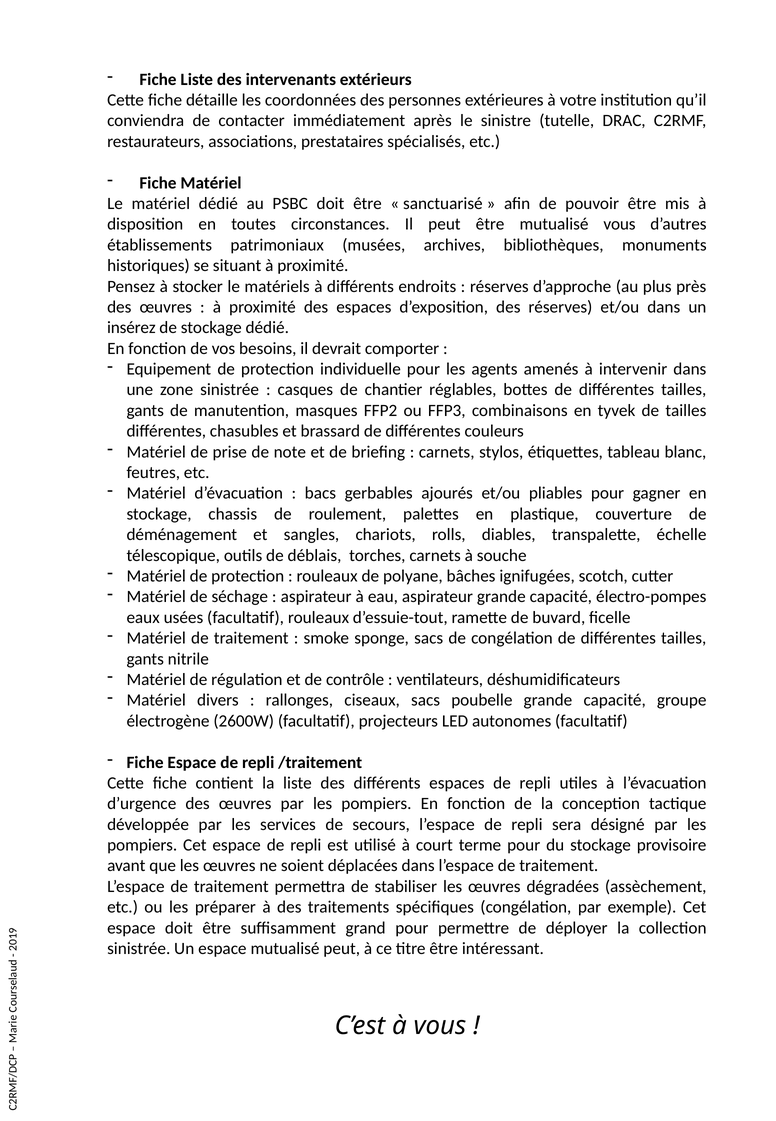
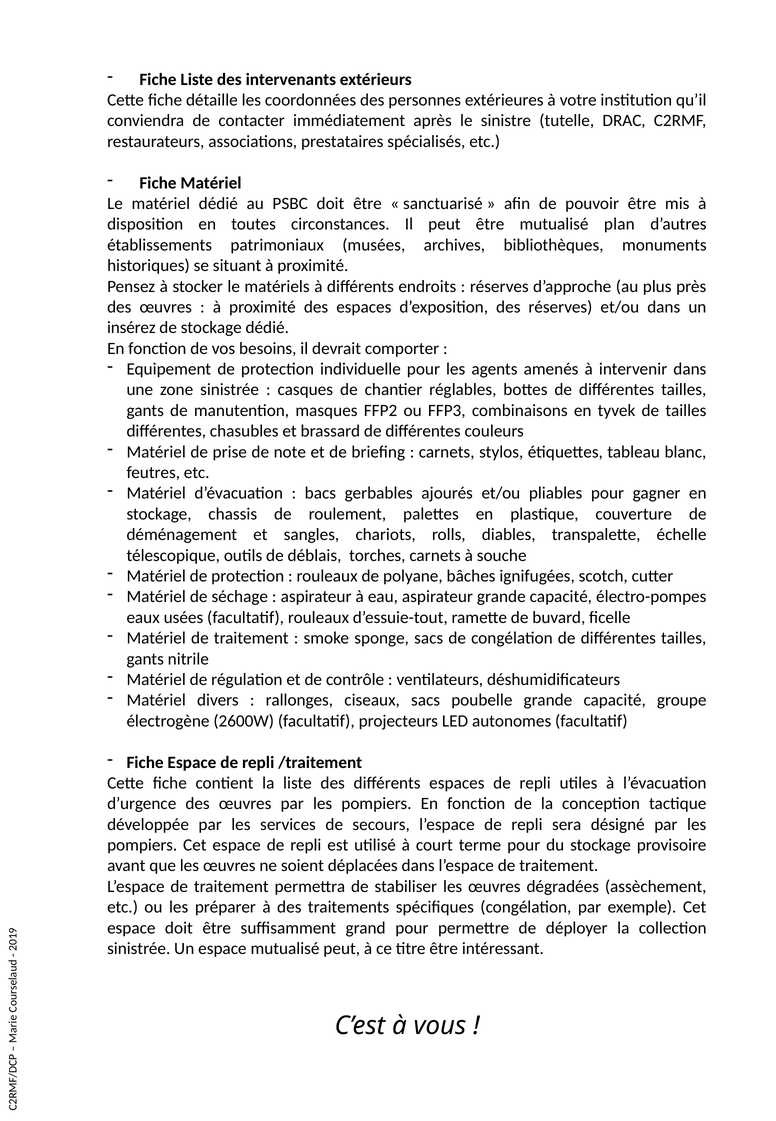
mutualisé vous: vous -> plan (619, 224)
